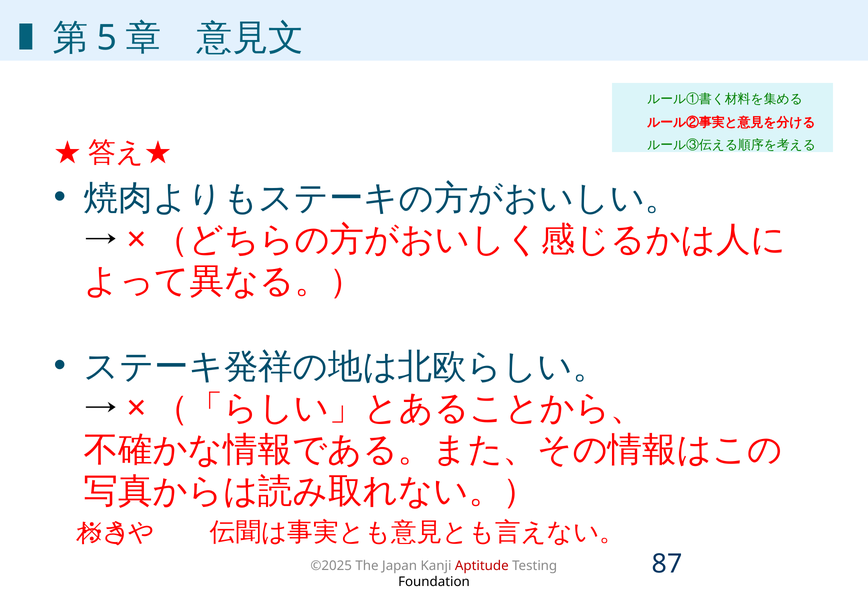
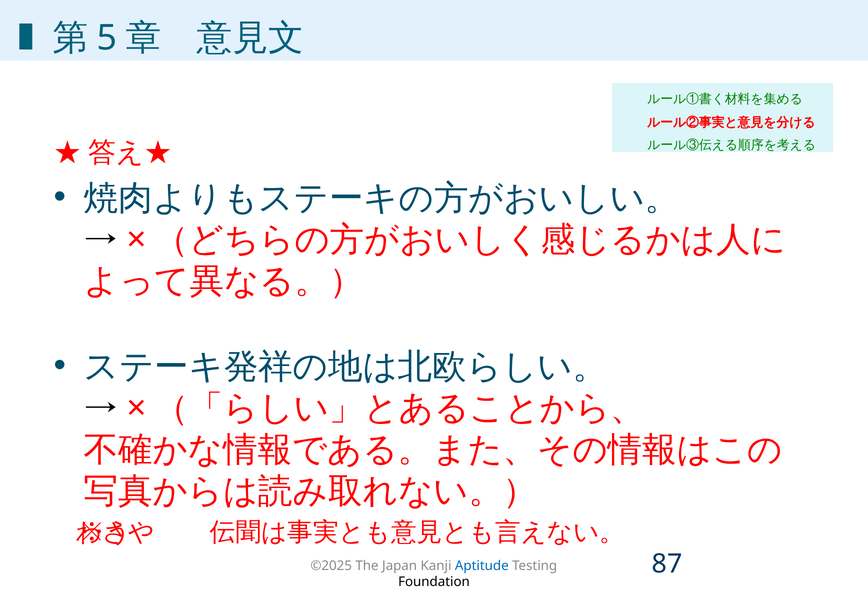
Aptitude colour: red -> blue (482, 566)
